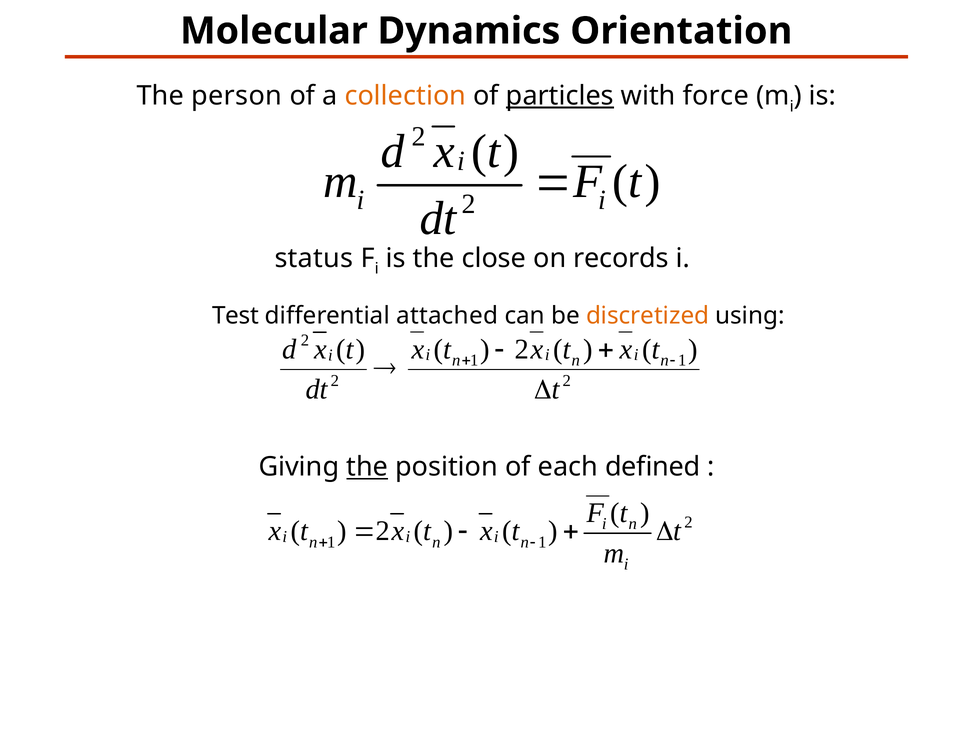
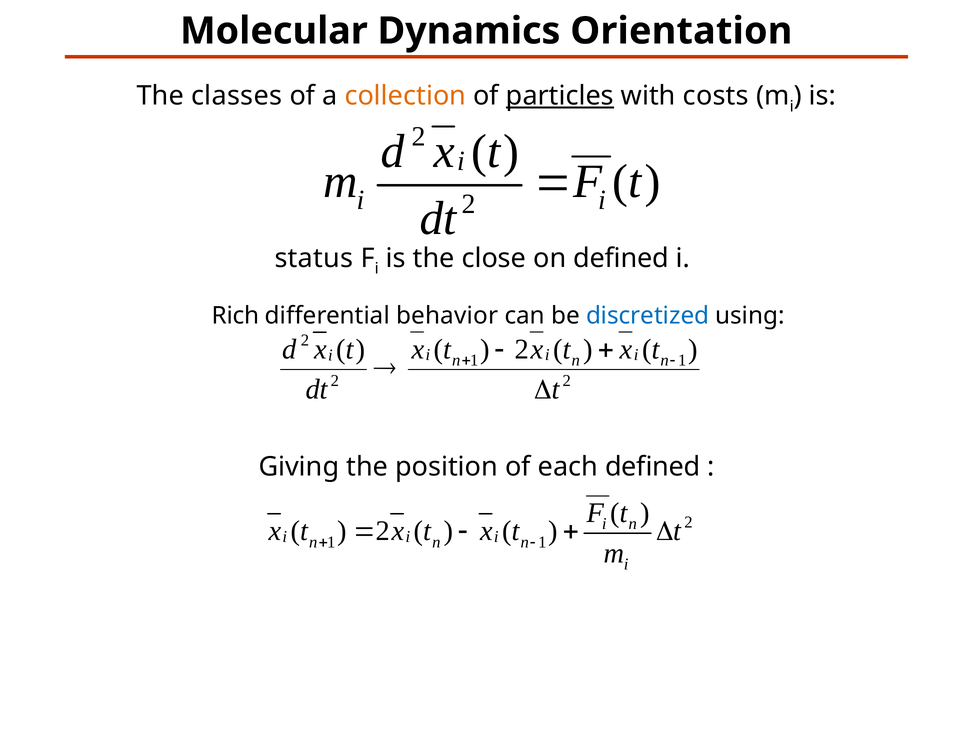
person: person -> classes (237, 96)
force: force -> costs (716, 96)
on records: records -> defined (621, 258)
Test: Test -> Rich (236, 316)
attached: attached -> behavior (447, 316)
discretized colour: orange -> blue (648, 316)
the underline: present -> none (367, 467)
